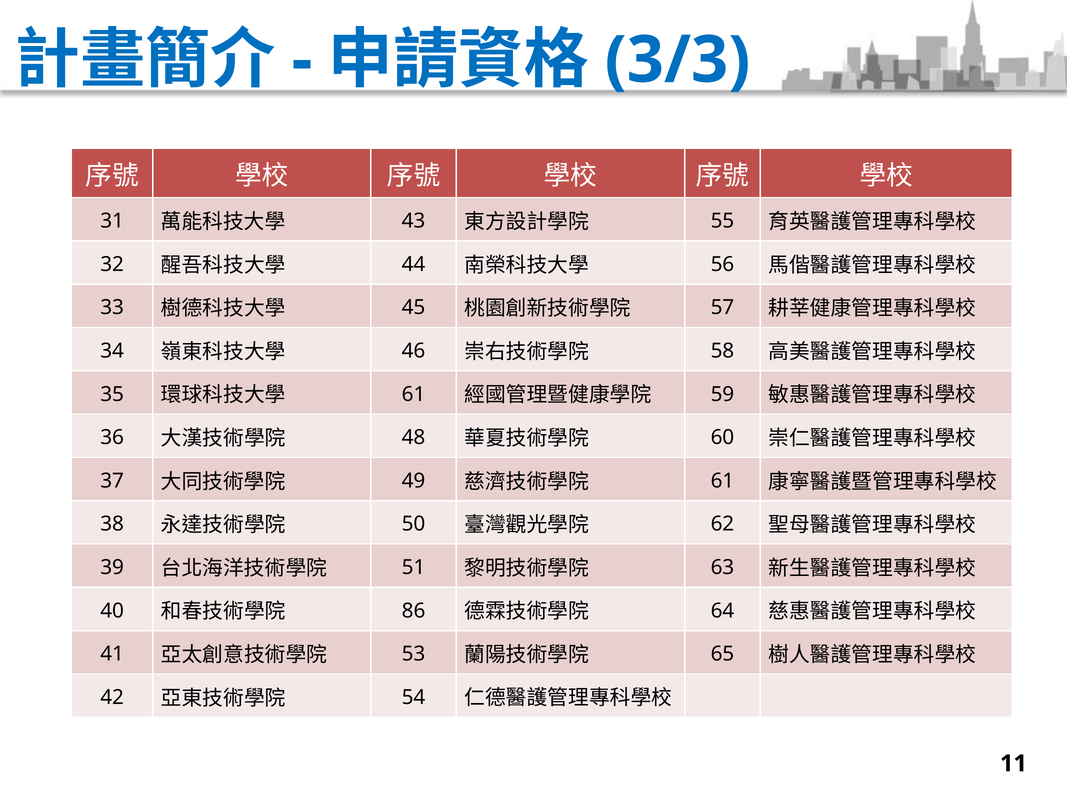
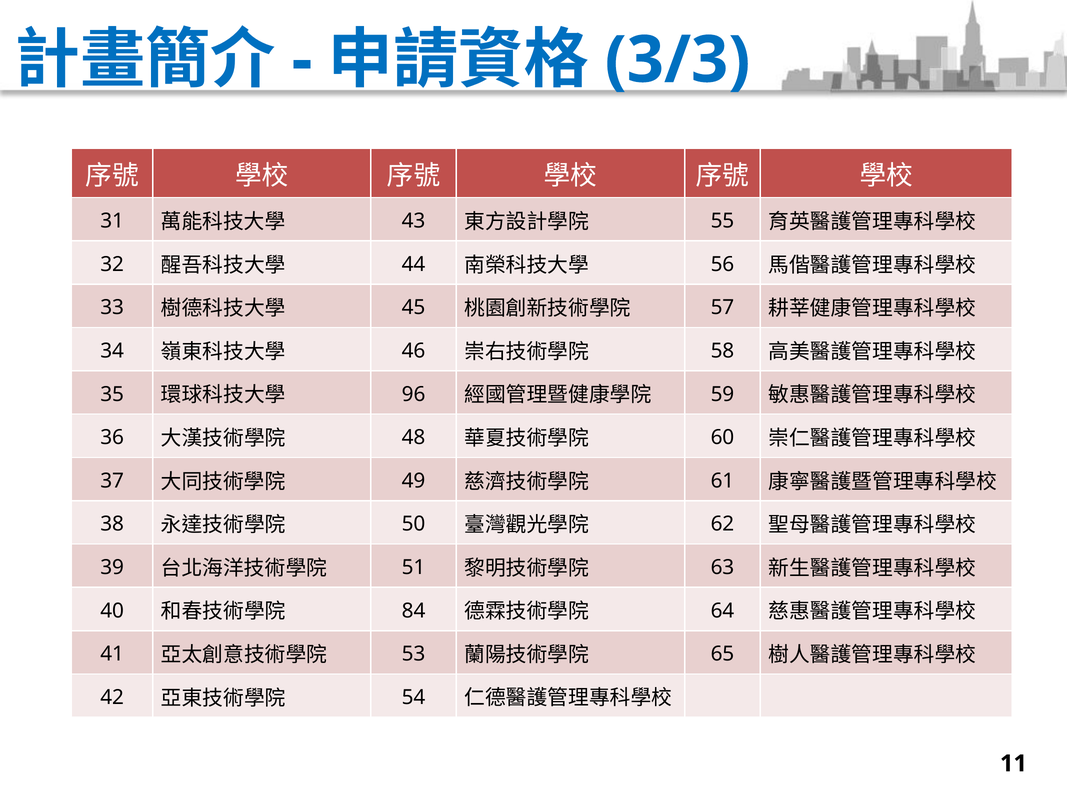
61: 61 -> 96 (414, 394)
86: 86 -> 84 (414, 610)
